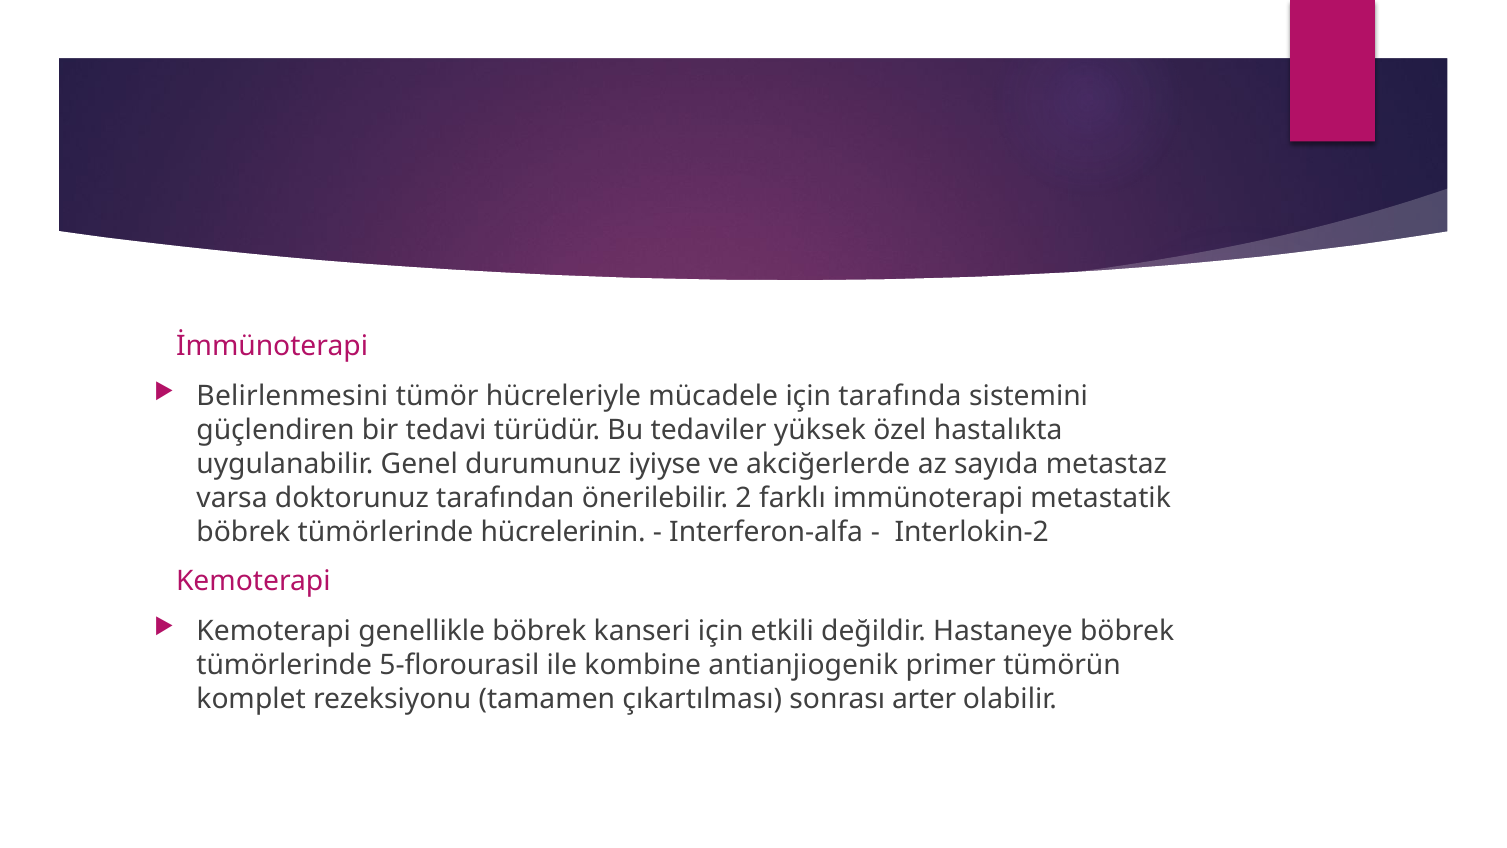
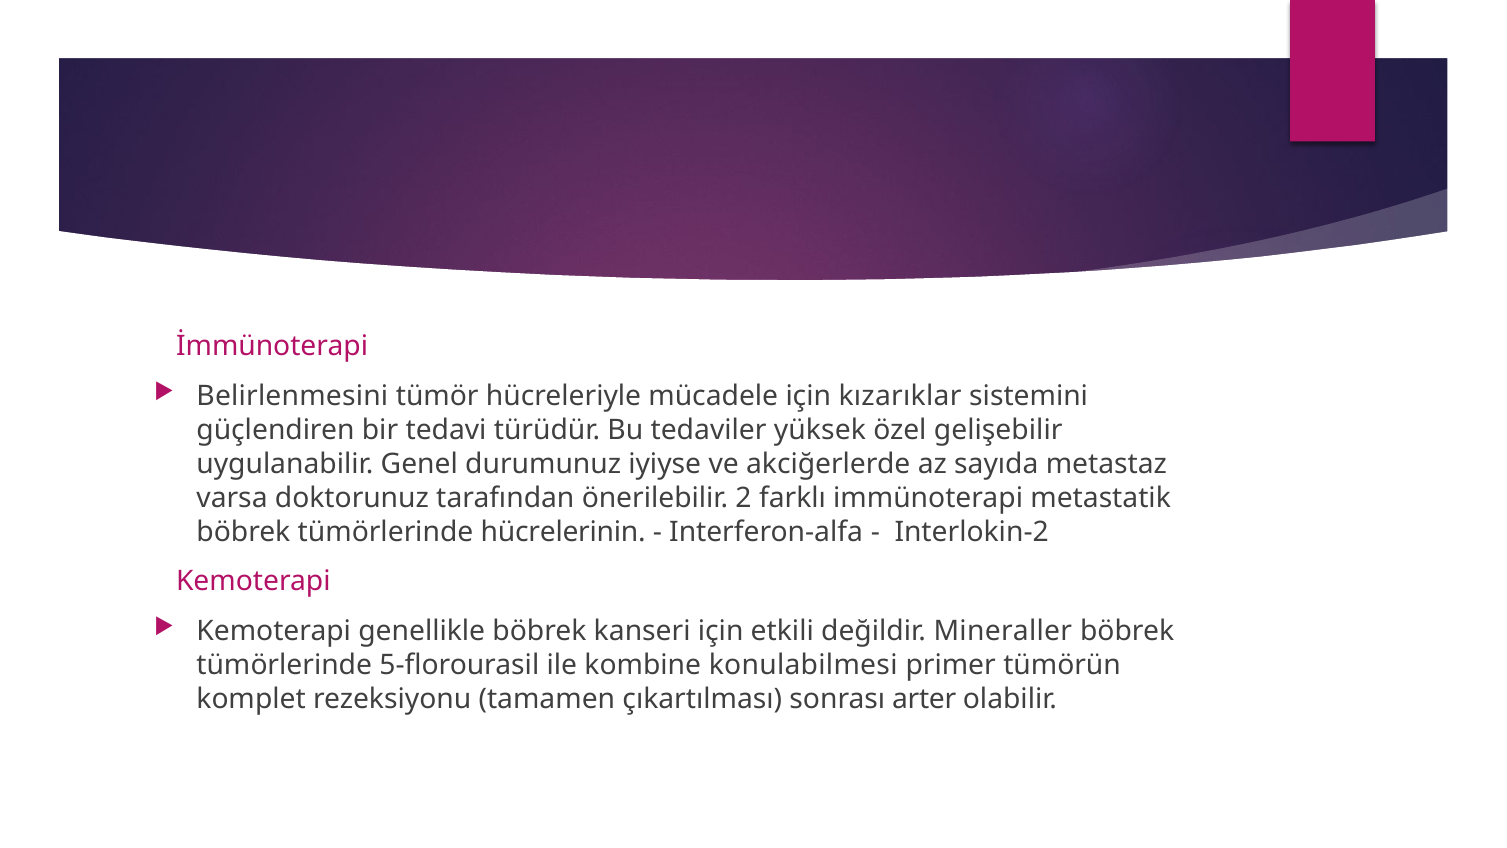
tarafında: tarafında -> kızarıklar (900, 396)
hastalıkta: hastalıkta -> gelişebilir (998, 430)
Hastaneye: Hastaneye -> Mineraller (1003, 631)
antianjiogenik: antianjiogenik -> konulabilmesi (803, 665)
